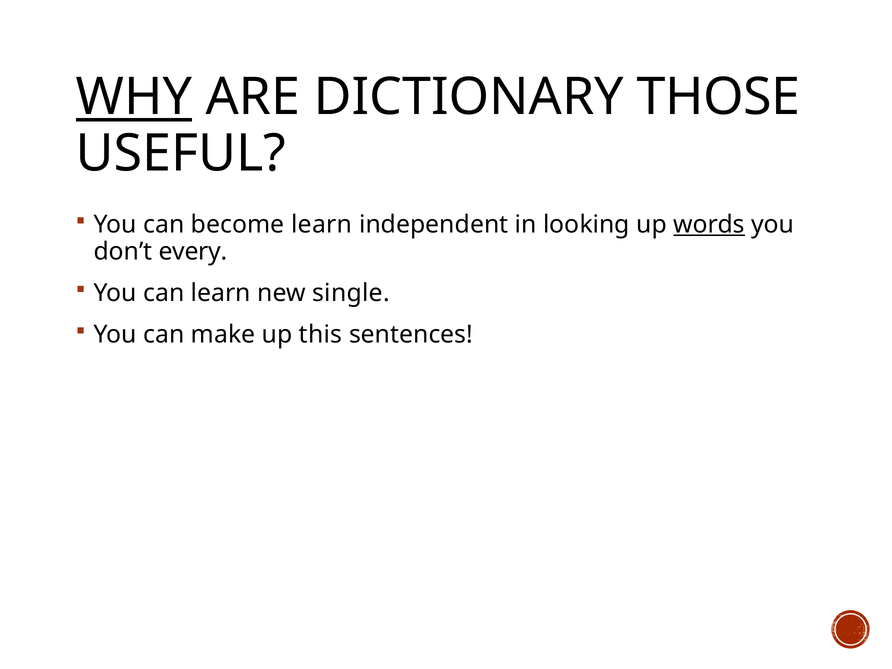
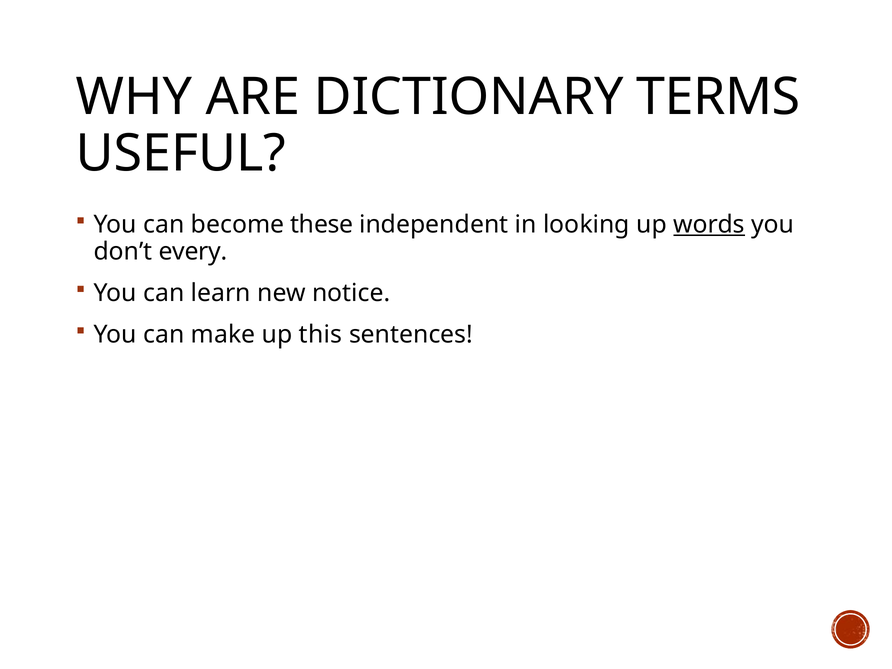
WHY underline: present -> none (134, 97)
THOSE: THOSE -> TERMS (718, 97)
become learn: learn -> these (322, 225)
single: single -> notice (351, 293)
